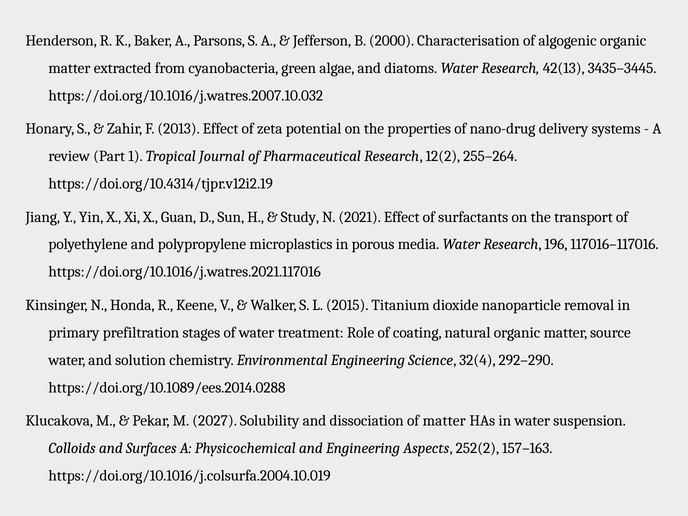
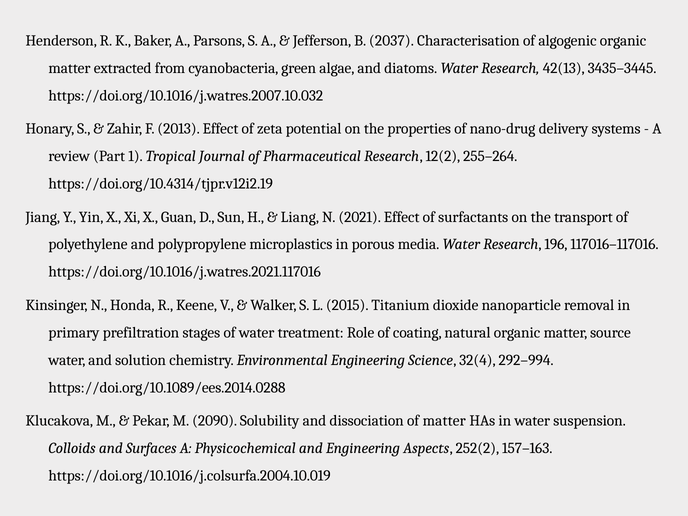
2000: 2000 -> 2037 (391, 41)
Study: Study -> Liang (300, 217)
292–290: 292–290 -> 292–994 (526, 360)
2027: 2027 -> 2090 (215, 421)
